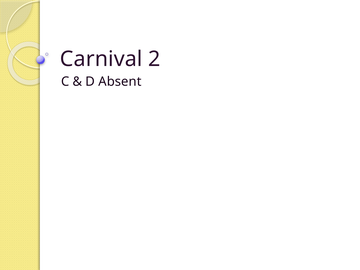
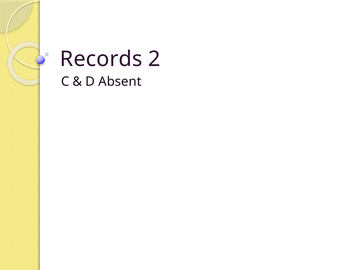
Carnival: Carnival -> Records (101, 59)
